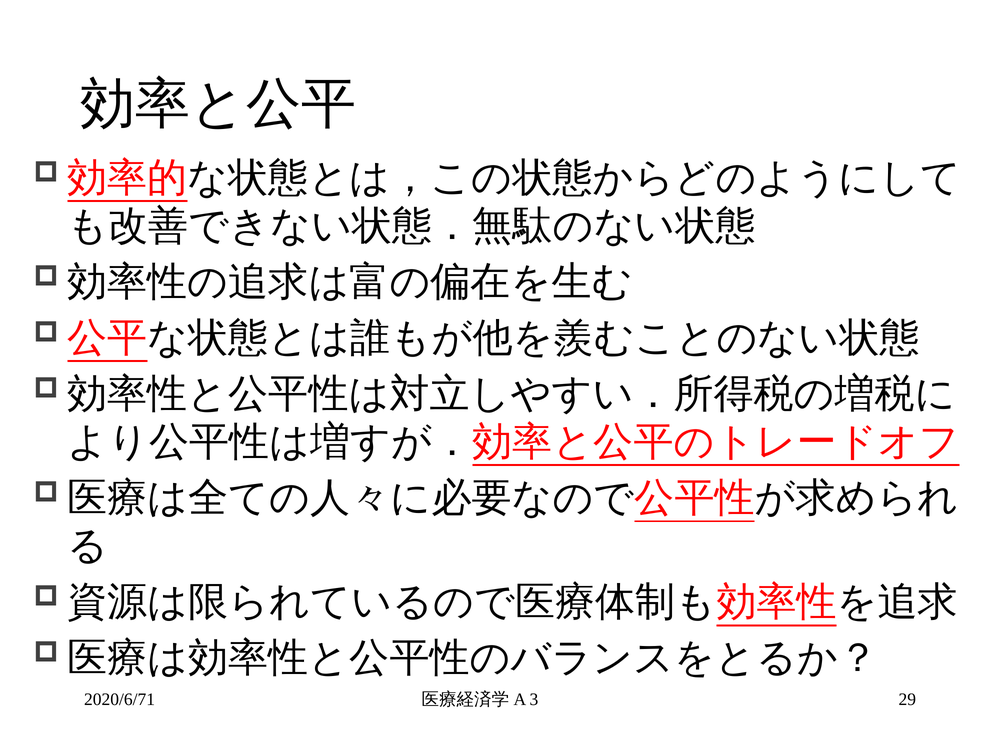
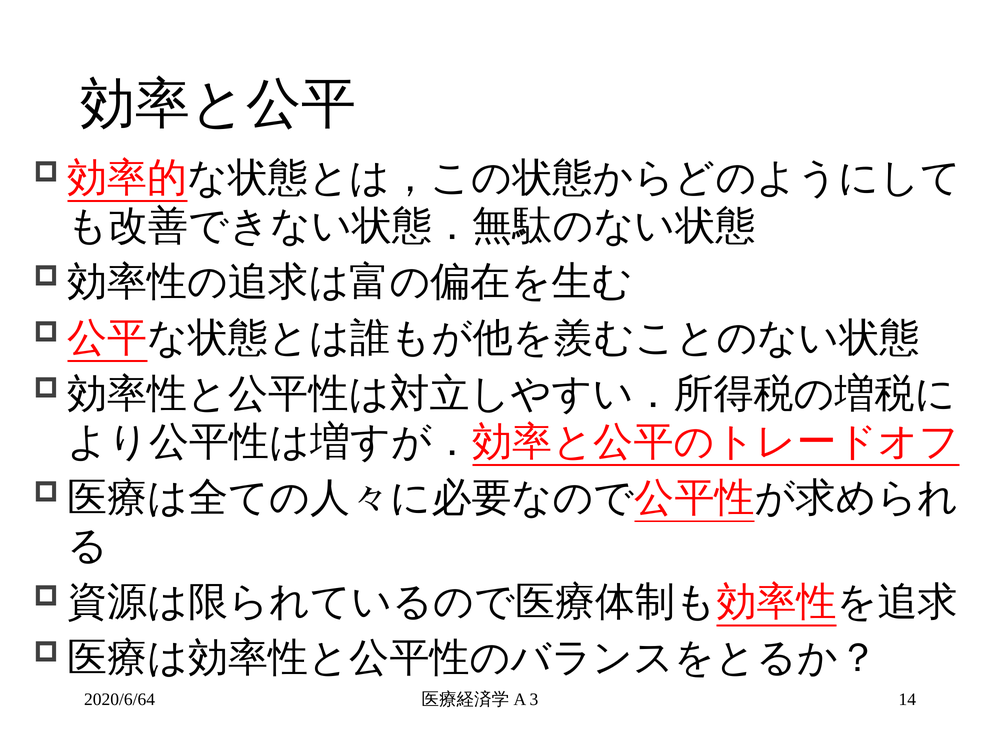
2020/6/71: 2020/6/71 -> 2020/6/64 (120, 700)
29: 29 -> 14 (907, 700)
